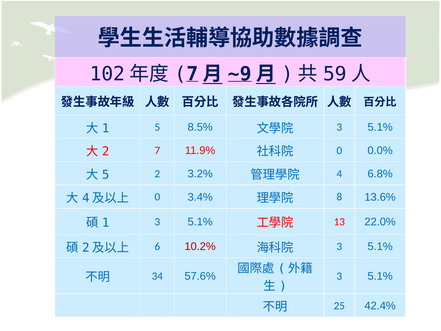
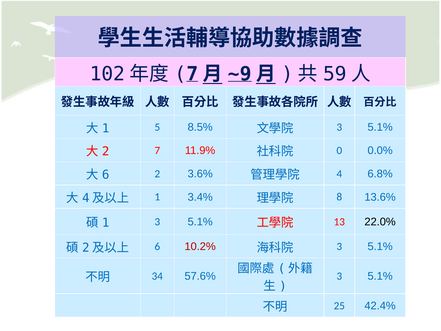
5: 5 -> 6 (106, 175)
3.2%: 3.2% -> 3.6% (200, 174)
0: 0 -> 1 (157, 197)
22.0% colour: blue -> black (380, 222)
